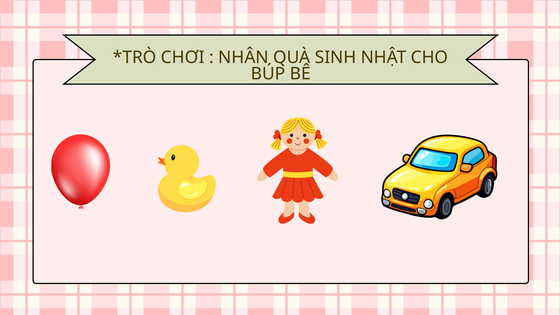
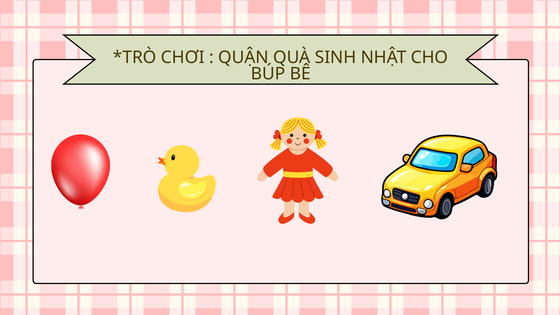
NHÂN: NHÂN -> QUẬN (243, 57)
